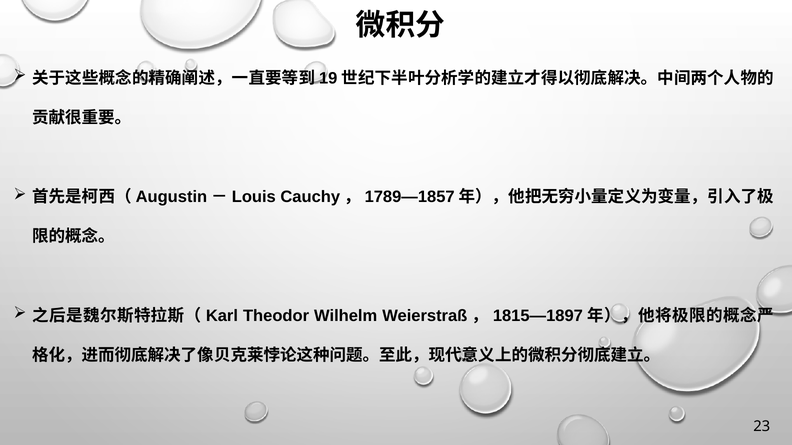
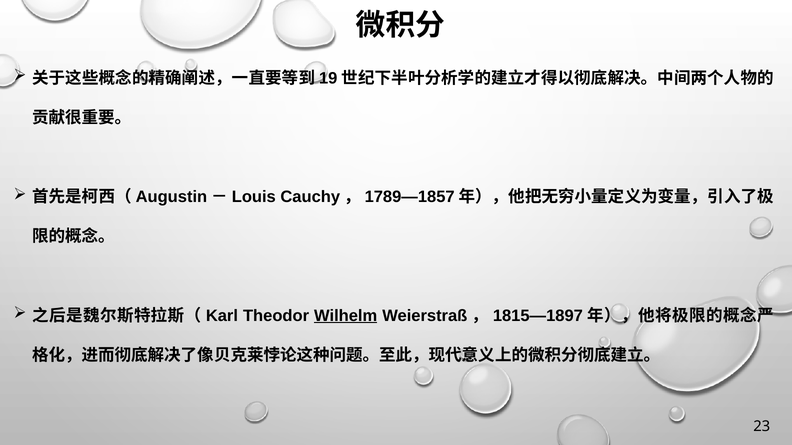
Wilhelm underline: none -> present (346, 316)
